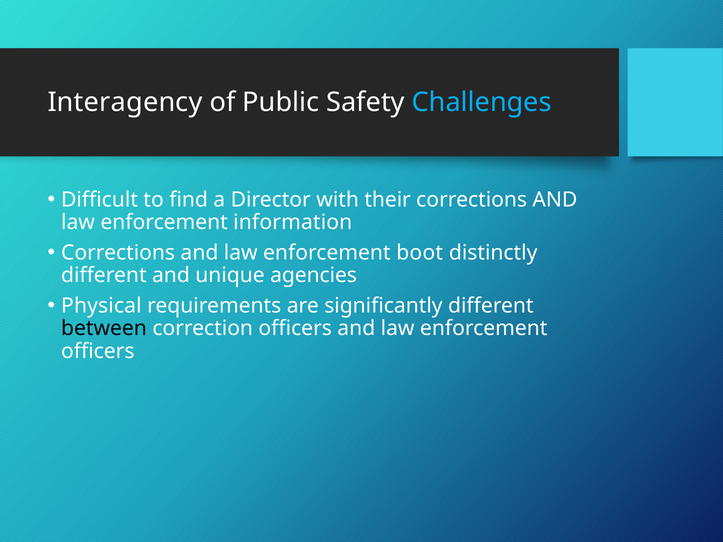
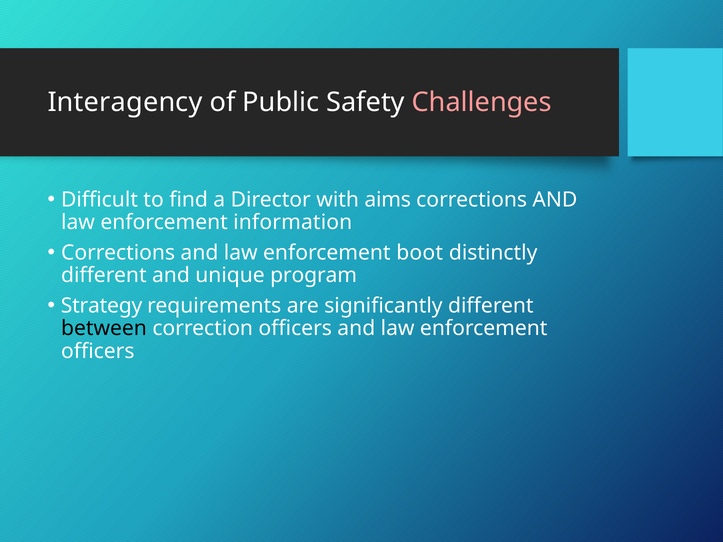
Challenges colour: light blue -> pink (482, 102)
their: their -> aims (388, 200)
agencies: agencies -> program (314, 275)
Physical: Physical -> Strategy (102, 306)
